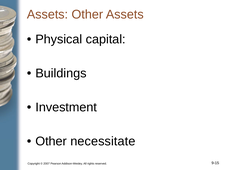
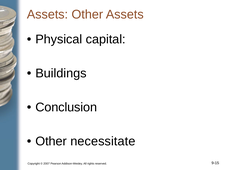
Investment: Investment -> Conclusion (66, 107)
